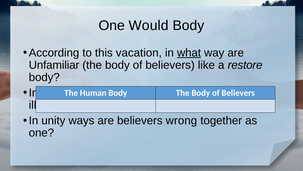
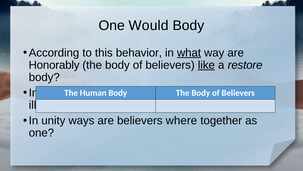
vacation: vacation -> behavior (139, 53)
Unfamiliar: Unfamiliar -> Honorably (54, 65)
like underline: none -> present (206, 65)
wrong: wrong -> where (181, 120)
